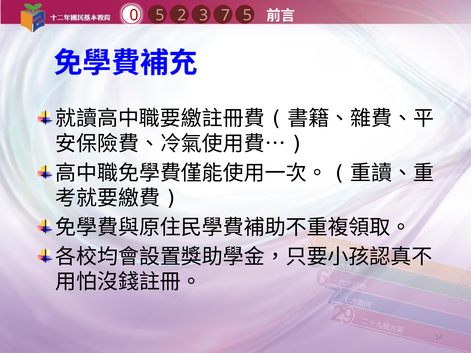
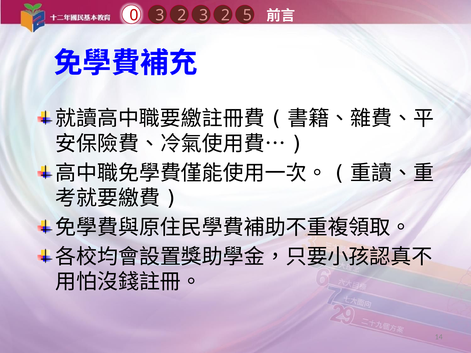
0 5: 5 -> 3 (160, 15)
3 7: 7 -> 2 (225, 15)
